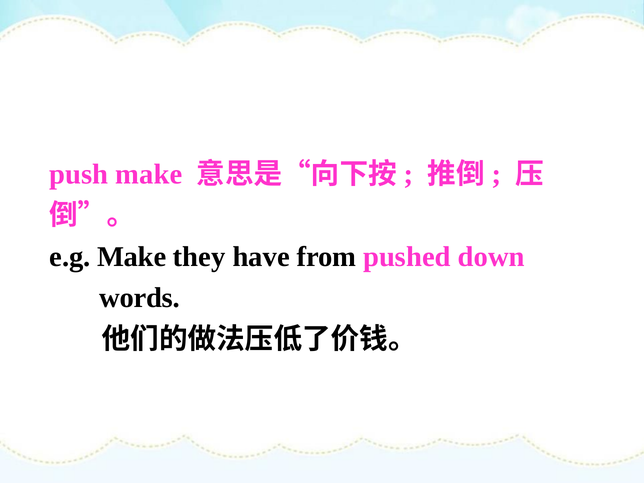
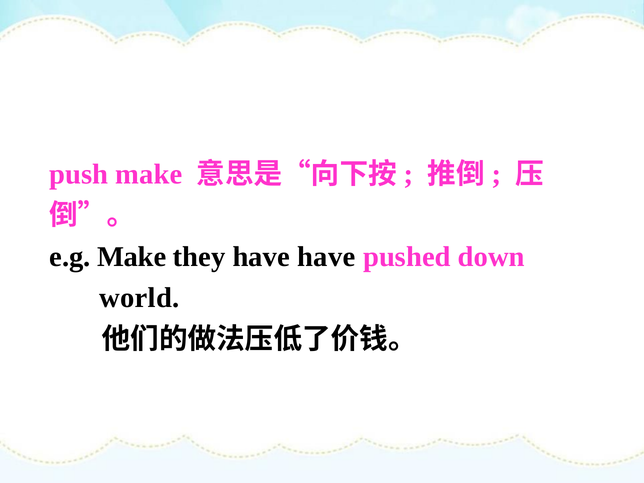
have from: from -> have (326, 257)
words: words -> world (139, 298)
